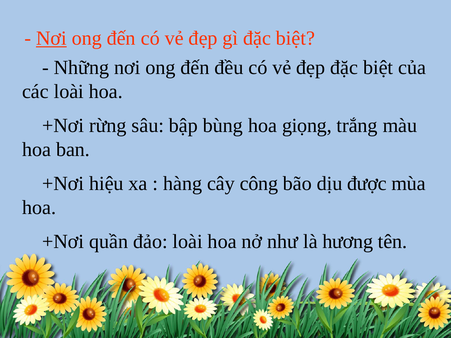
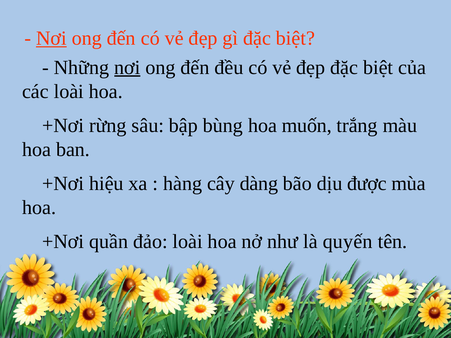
nơi underline: none -> present (127, 67)
giọng: giọng -> muốn (307, 126)
công: công -> dàng (259, 184)
hương: hương -> quyến (348, 242)
